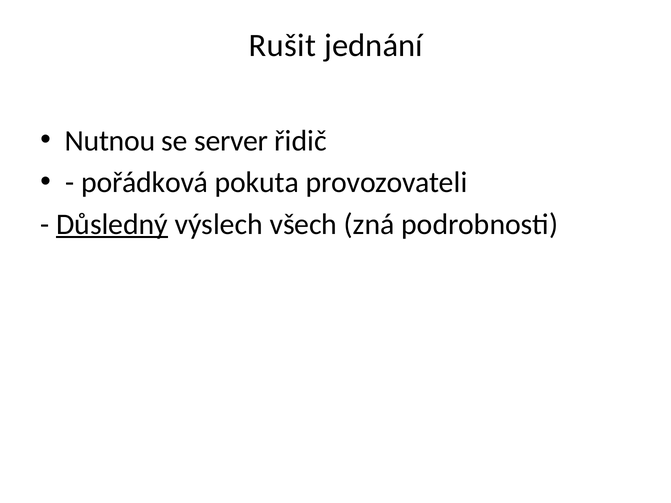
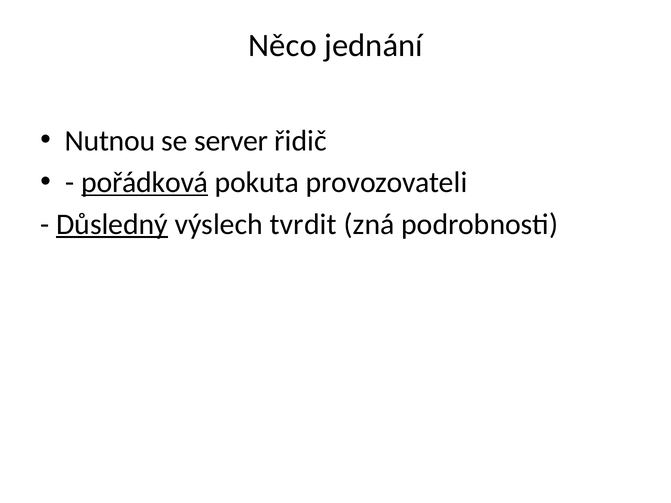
Rušit: Rušit -> Něco (282, 45)
pořádková underline: none -> present (145, 183)
všech: všech -> tvrdit (303, 224)
